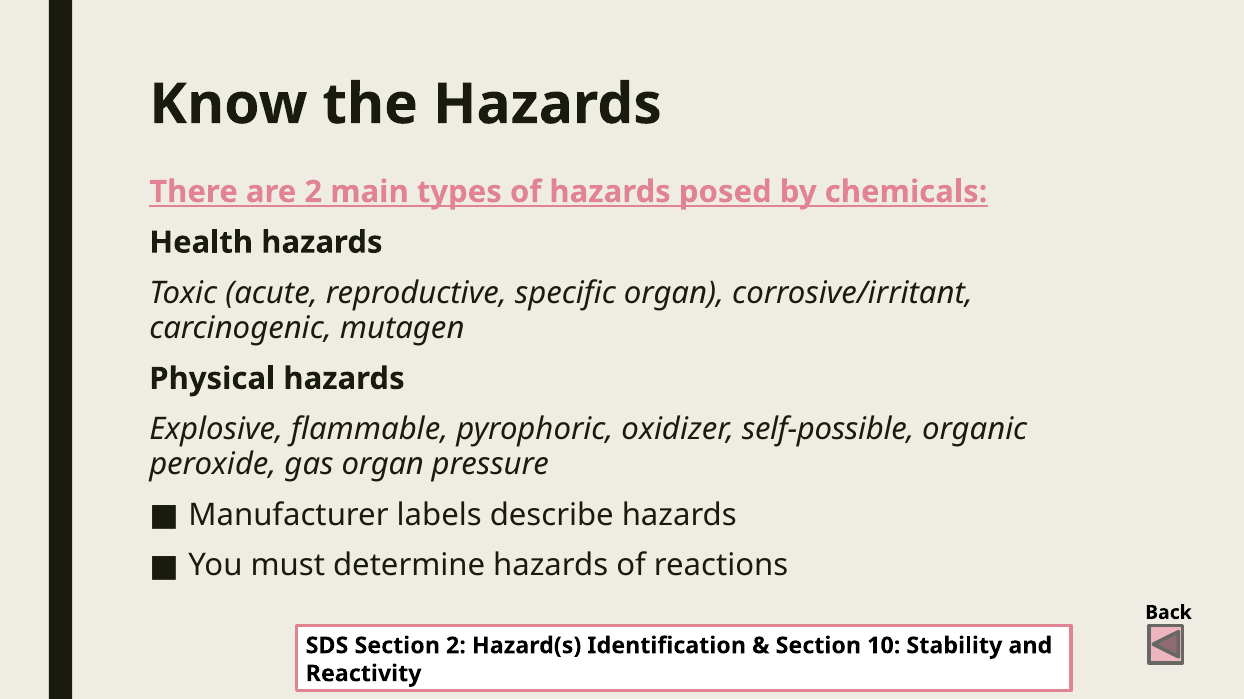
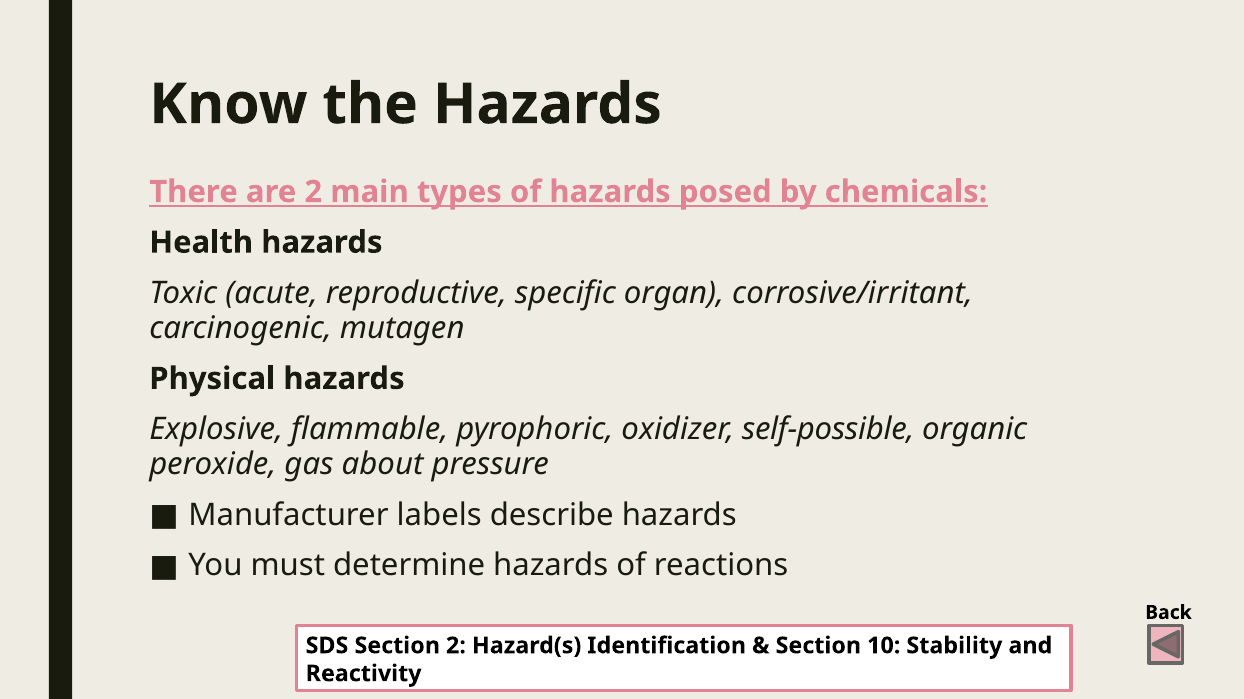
gas organ: organ -> about (383, 465)
